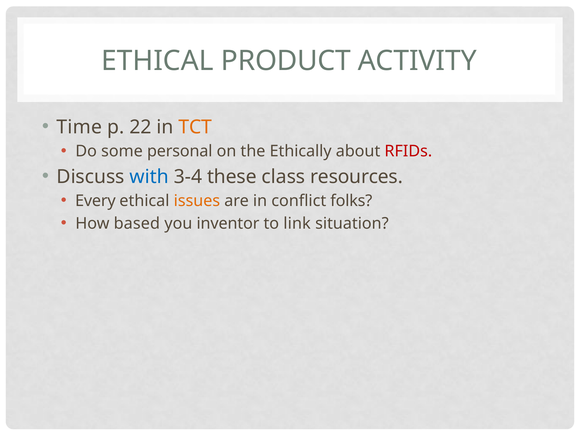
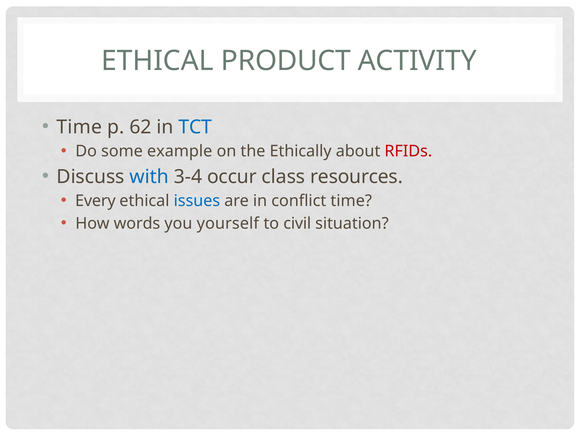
22: 22 -> 62 (140, 127)
TCT colour: orange -> blue (195, 127)
personal: personal -> example (180, 151)
these: these -> occur (232, 177)
issues colour: orange -> blue (197, 201)
conflict folks: folks -> time (351, 201)
based: based -> words (137, 223)
inventor: inventor -> yourself (228, 223)
link: link -> civil (297, 223)
